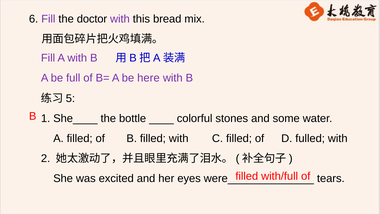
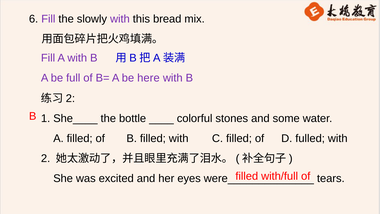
doctor: doctor -> slowly (92, 19)
5: 5 -> 2 (70, 98)
